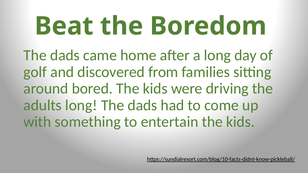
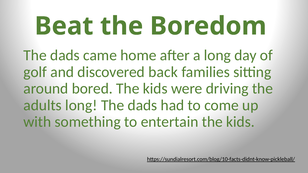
from: from -> back (163, 72)
